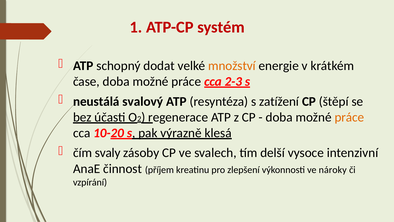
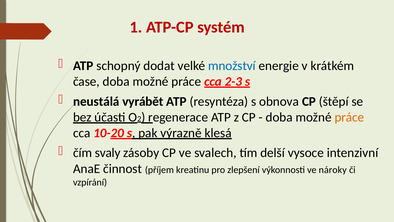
množství colour: orange -> blue (232, 66)
svalový: svalový -> vyrábět (143, 101)
zatížení: zatížení -> obnova (279, 101)
